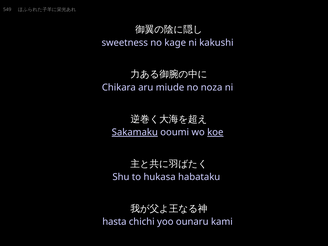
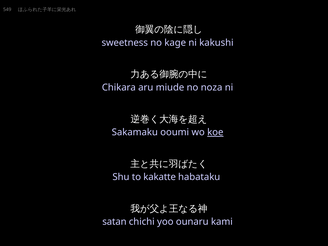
Sakamaku underline: present -> none (135, 132)
hukasa: hukasa -> kakatte (160, 177)
hasta: hasta -> satan (114, 222)
